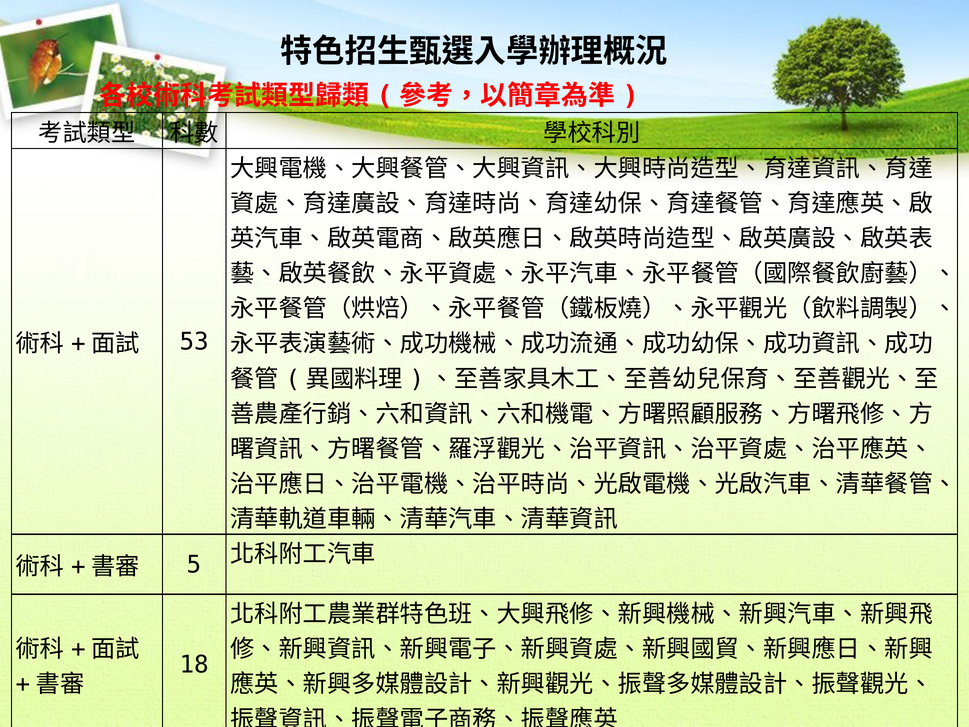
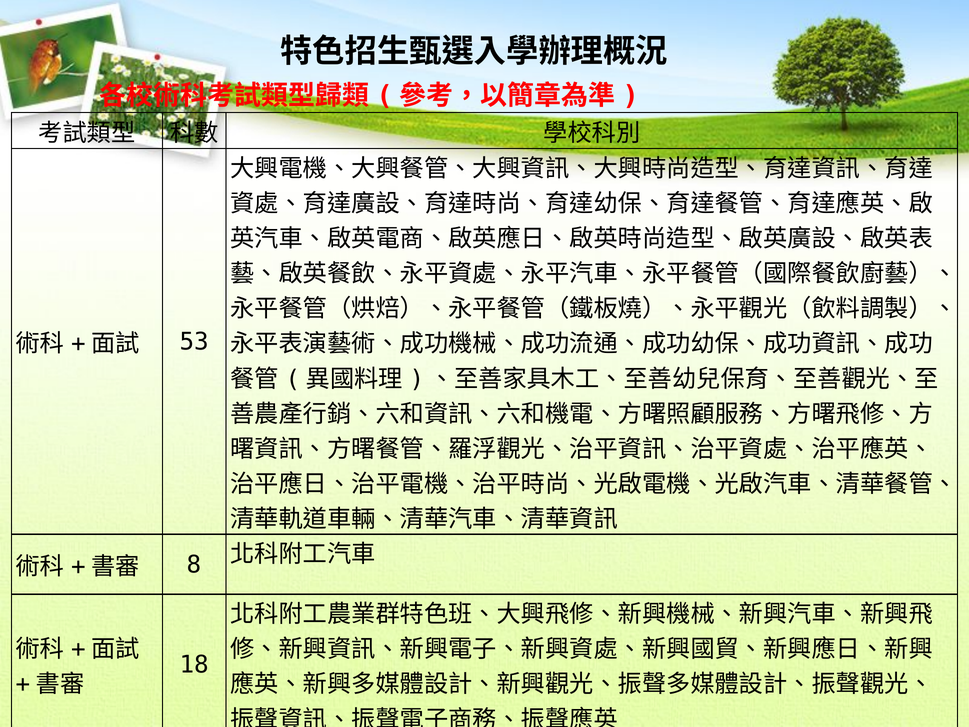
5: 5 -> 8 (194, 564)
